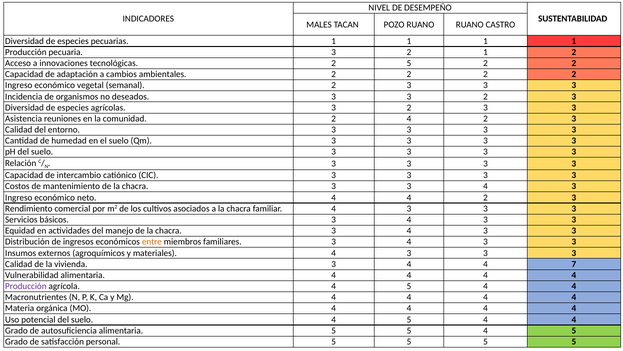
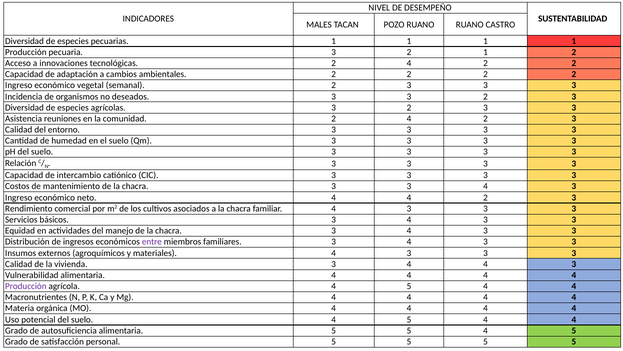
tecnológicas 2 5: 5 -> 4 (409, 63)
entre colour: orange -> purple (152, 242)
4 4 7: 7 -> 3 (574, 264)
